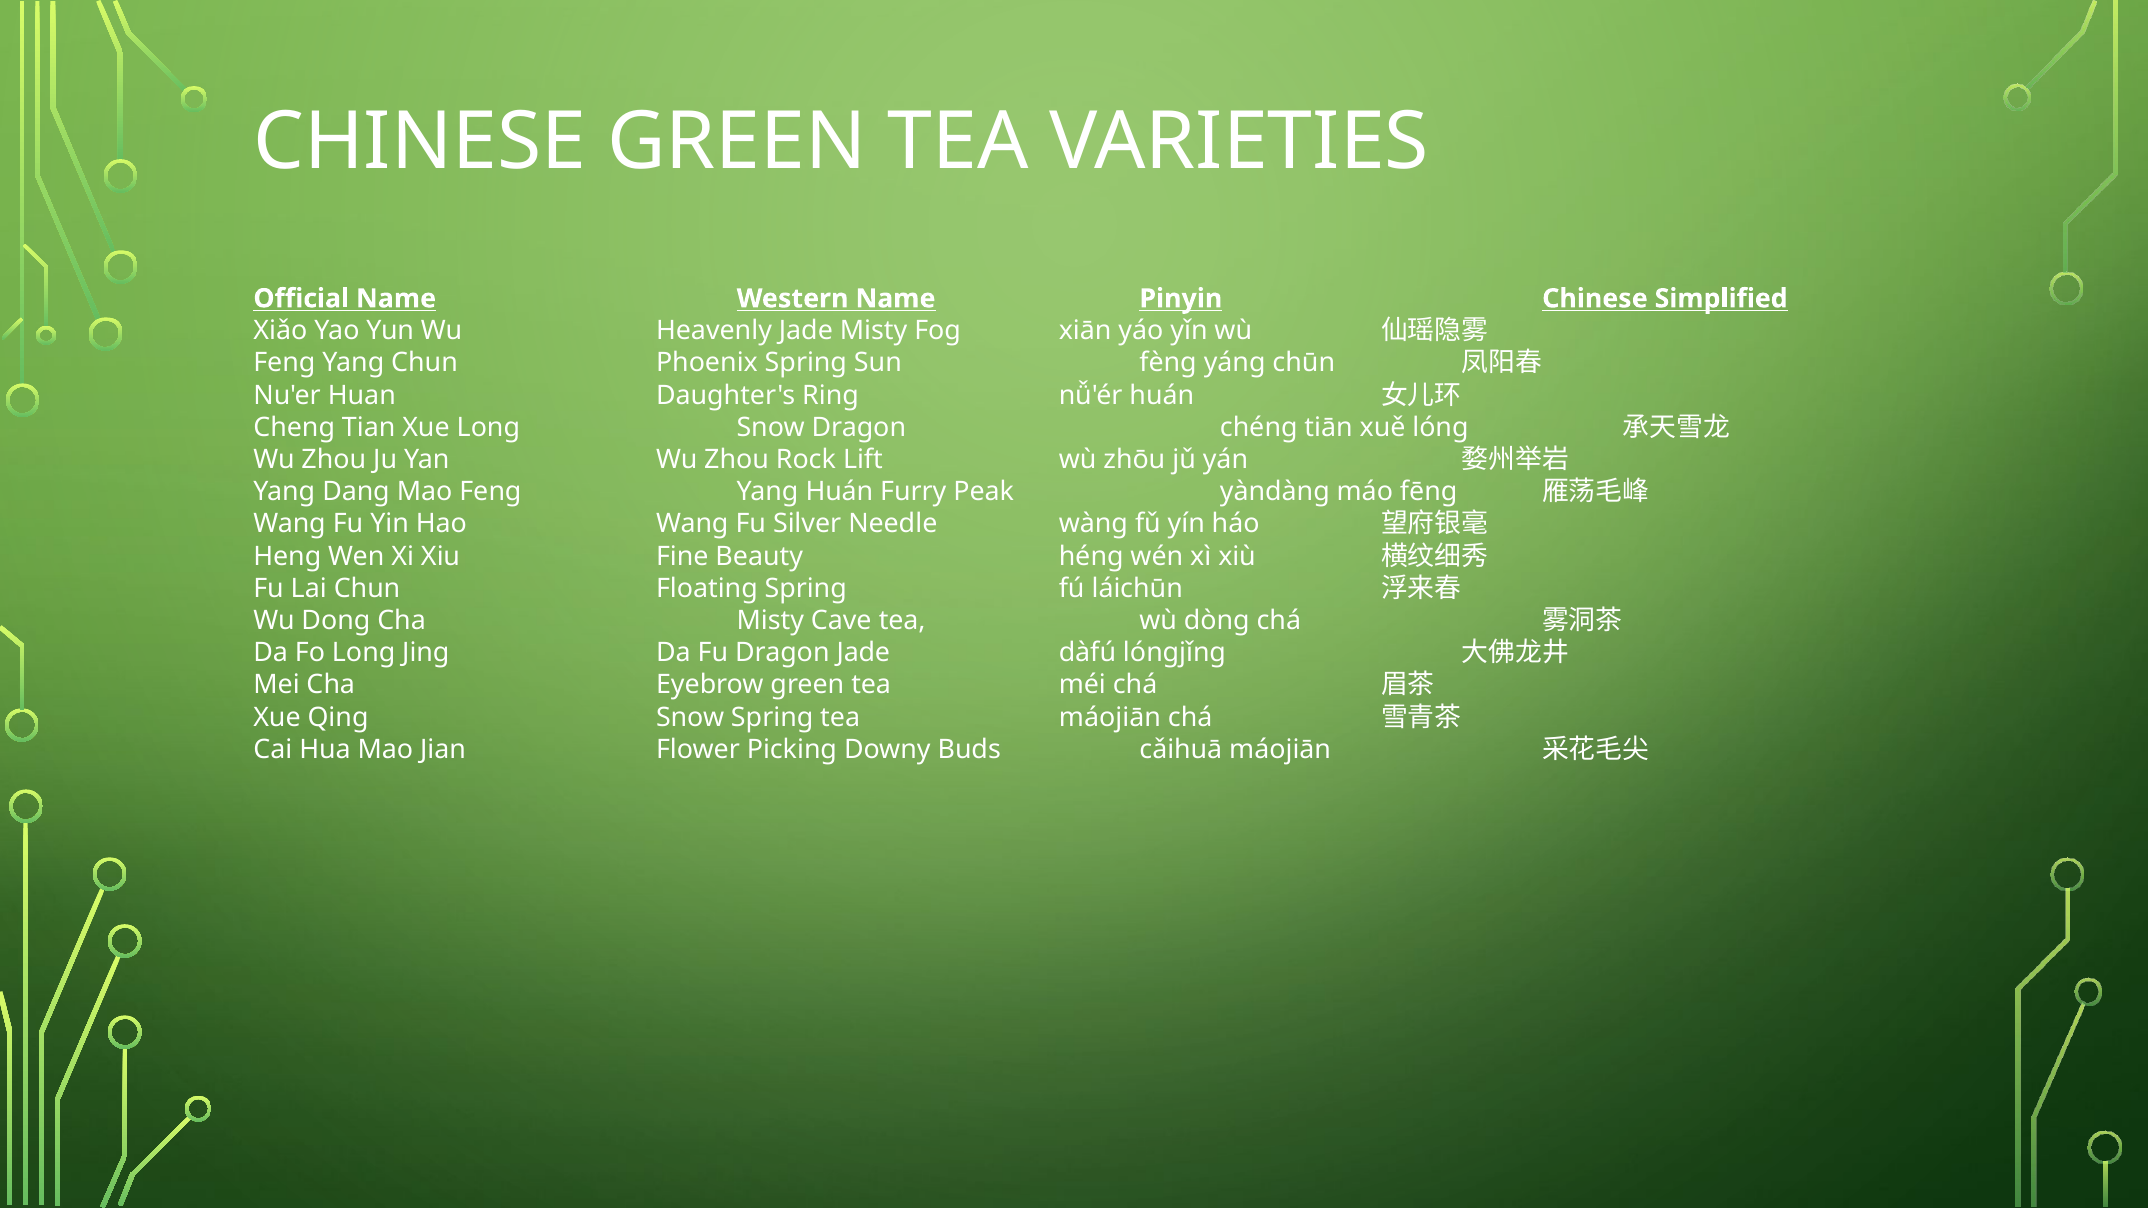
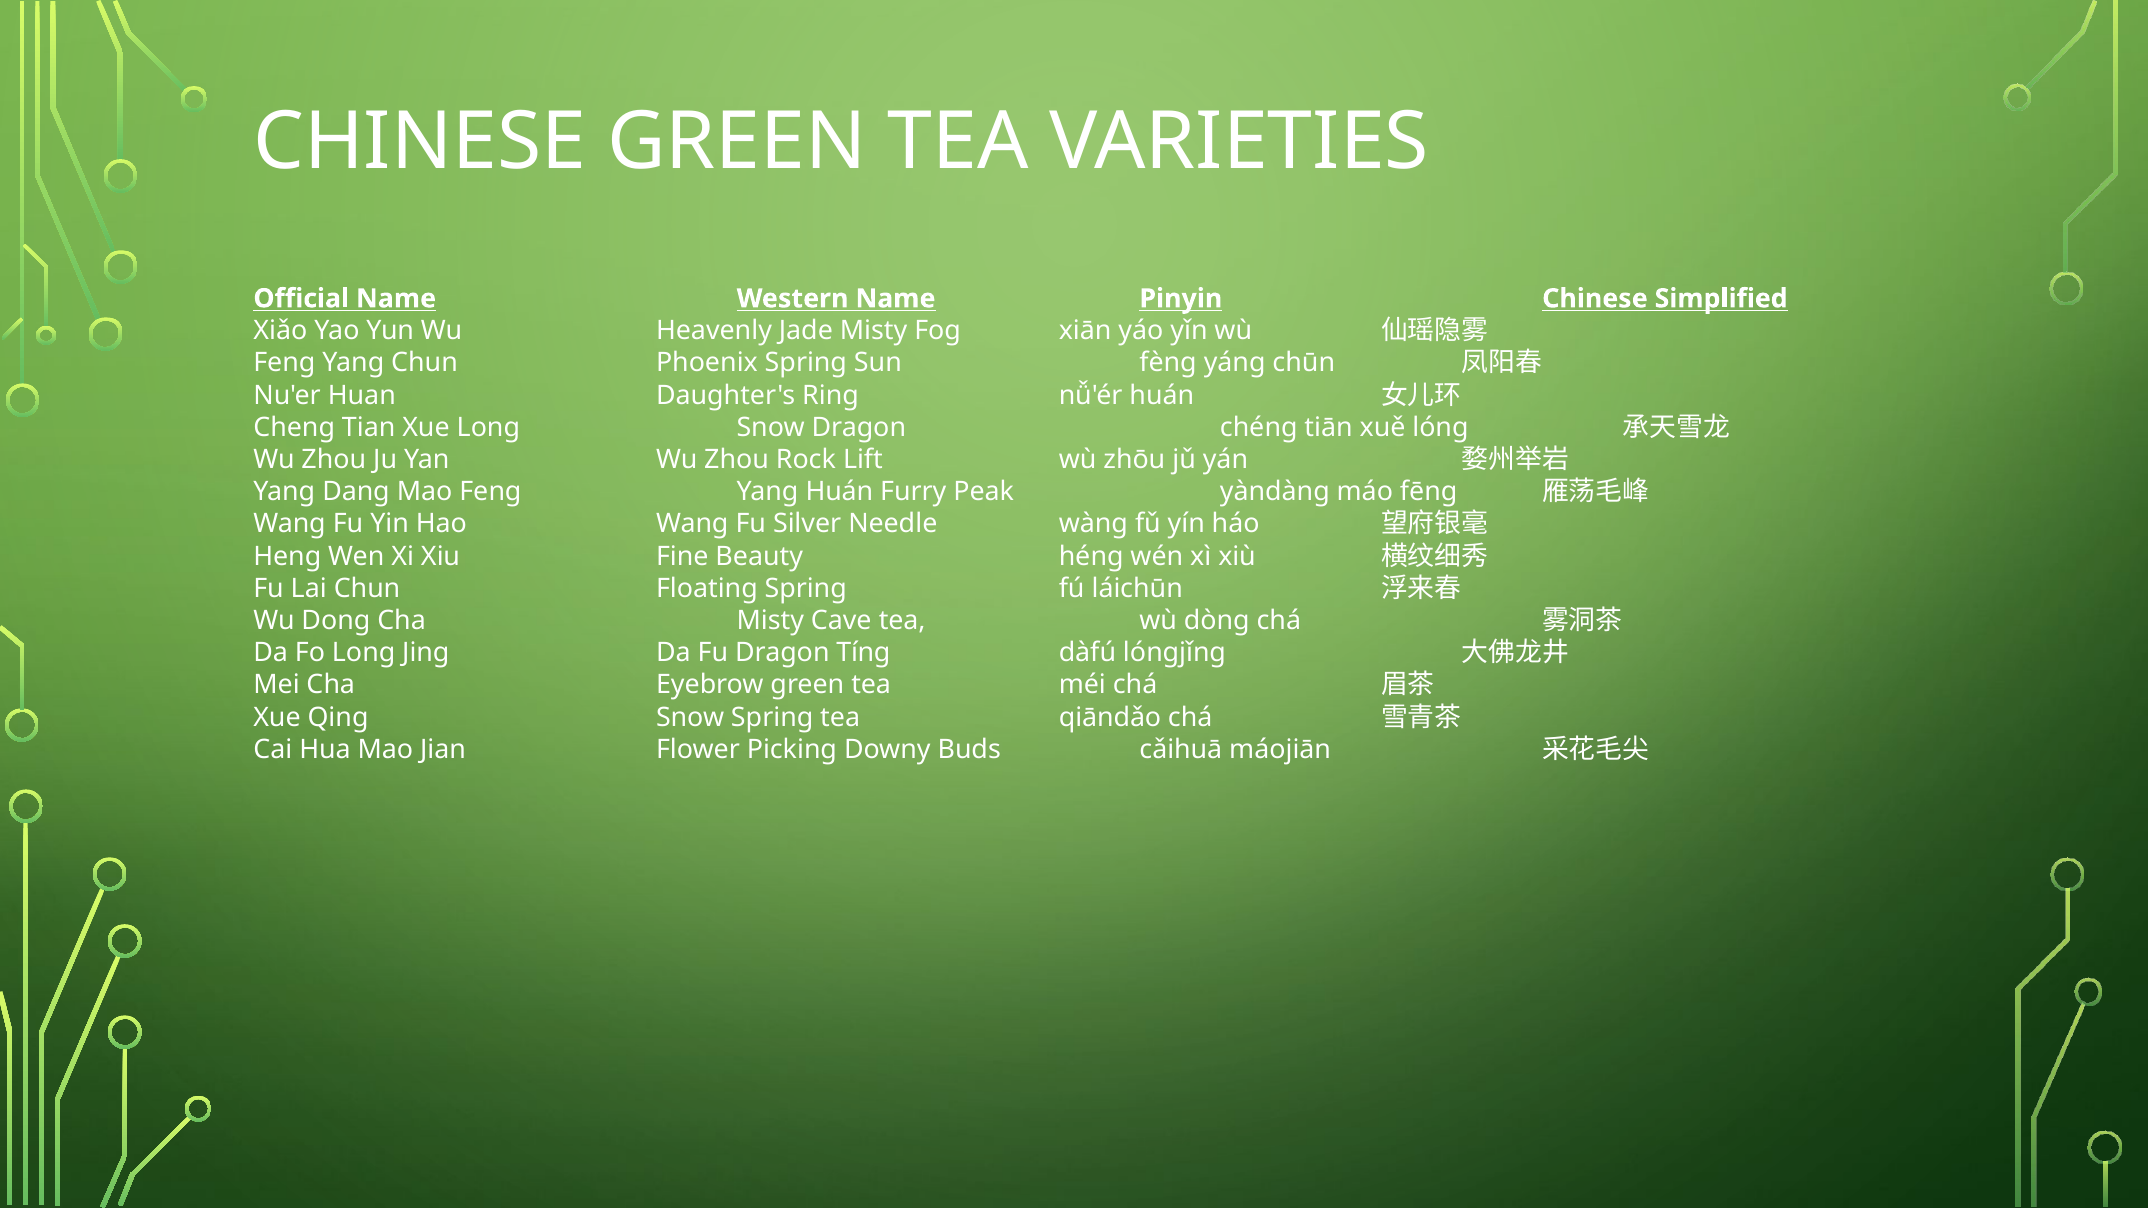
Dragon Jade: Jade -> Tíng (863, 653)
tea máojiān: máojiān -> qiāndǎo (1110, 717)
